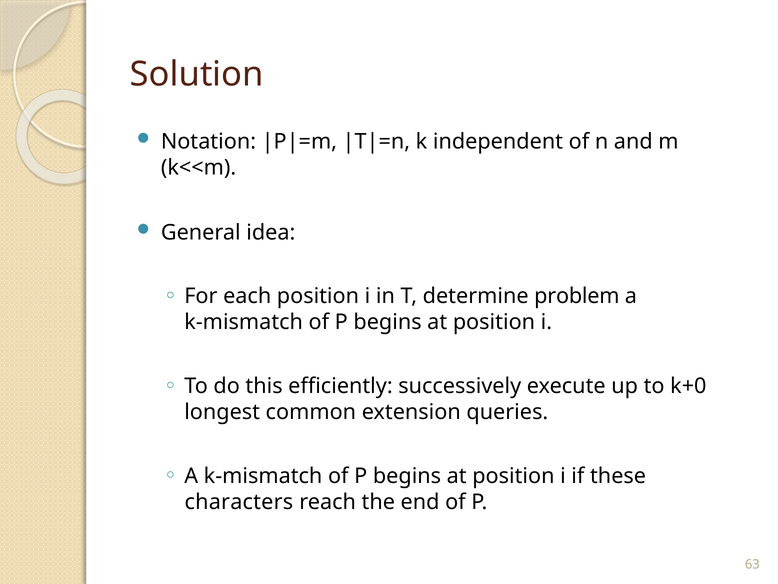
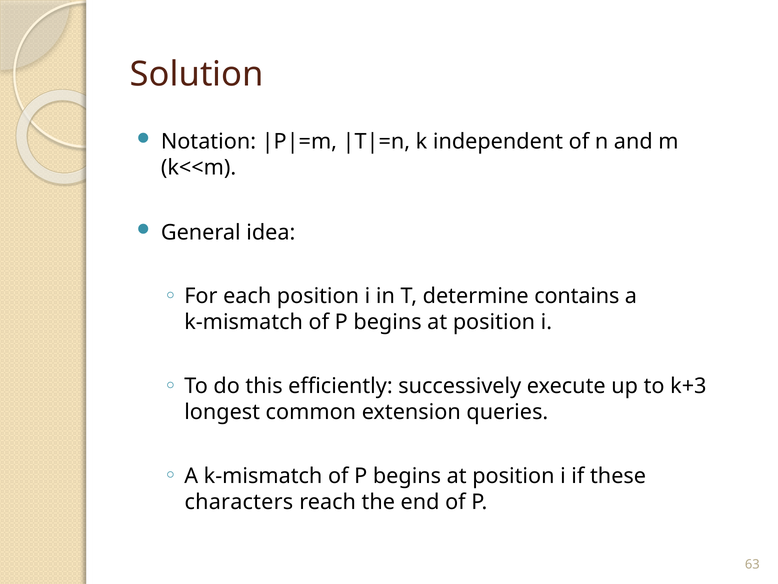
problem: problem -> contains (577, 296)
k+0: k+0 -> k+3 (688, 386)
